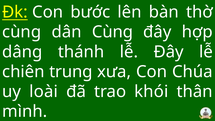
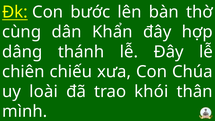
dân Cùng: Cùng -> Khẩn (112, 32)
trung: trung -> chiếu (71, 72)
